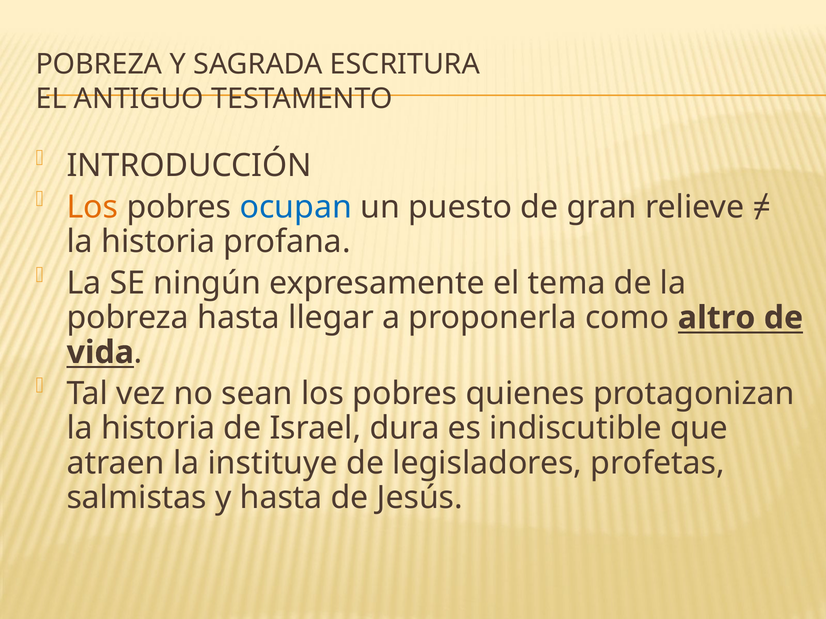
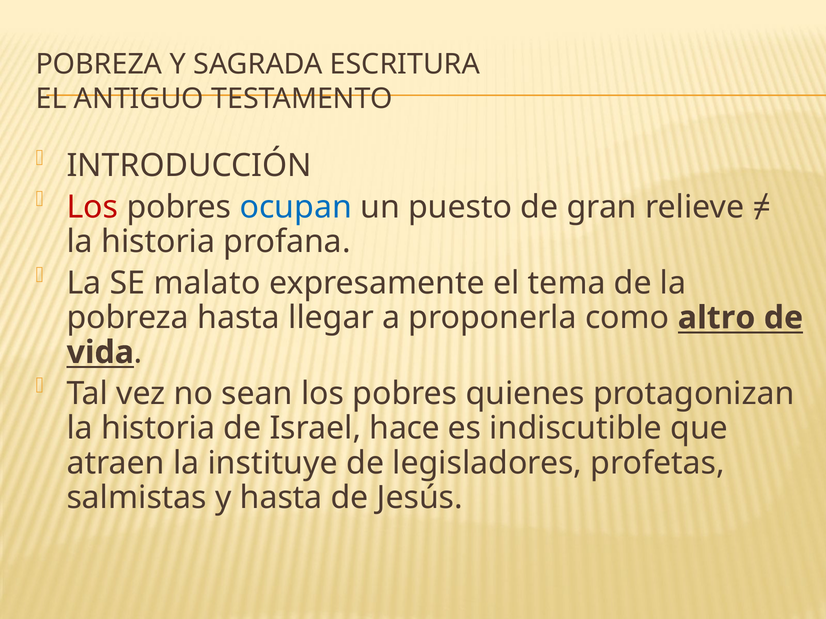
Los colour: orange -> red (92, 207)
ningún: ningún -> malato (207, 283)
dura: dura -> hace (405, 429)
